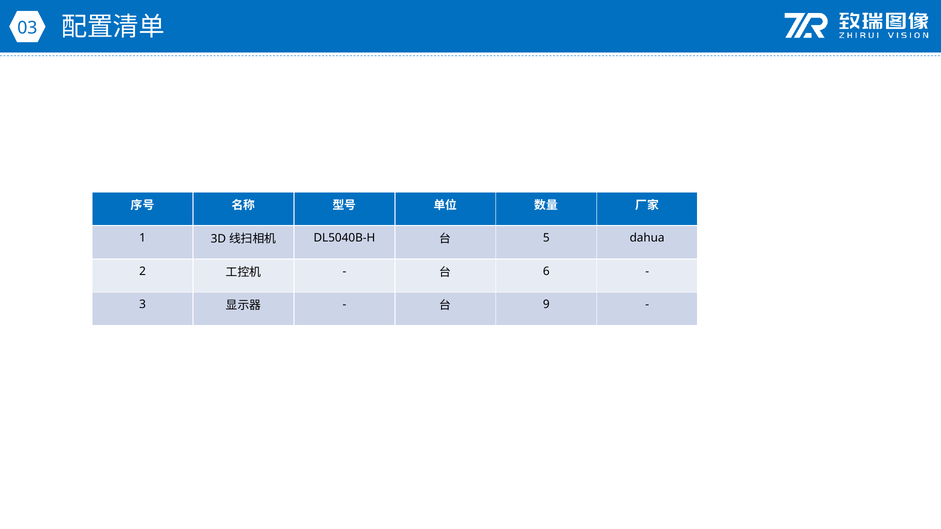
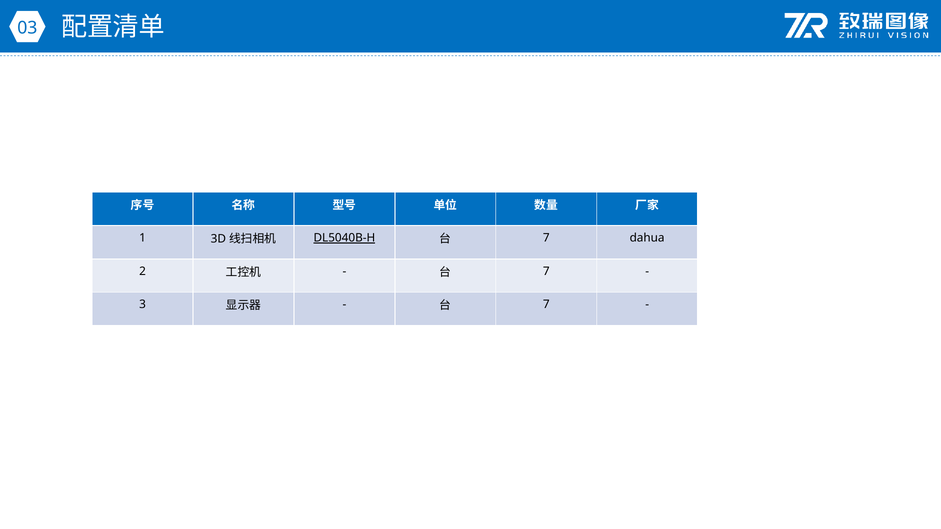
DL5040B-H underline: none -> present (344, 238)
5: 5 -> 7 (546, 238)
6: 6 -> 7 (546, 271)
9: 9 -> 7 (546, 305)
